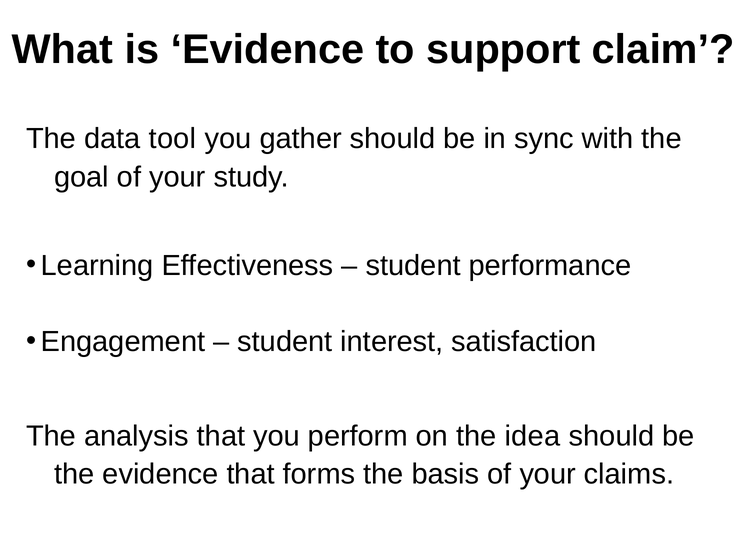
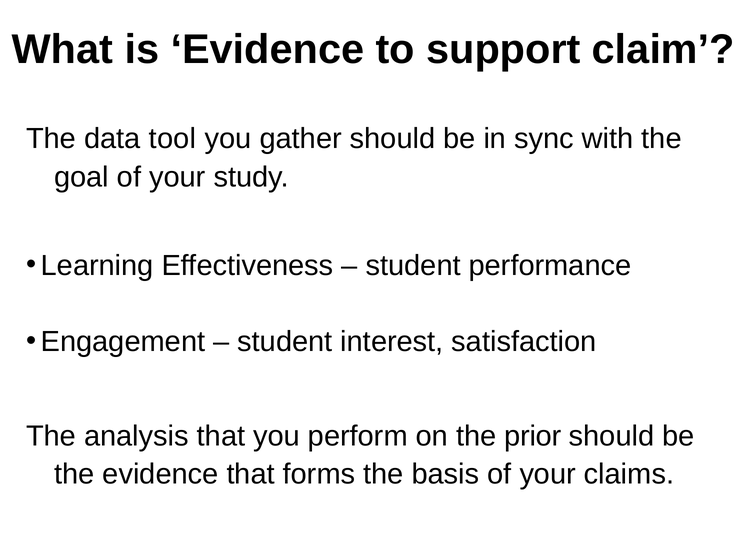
idea: idea -> prior (533, 436)
